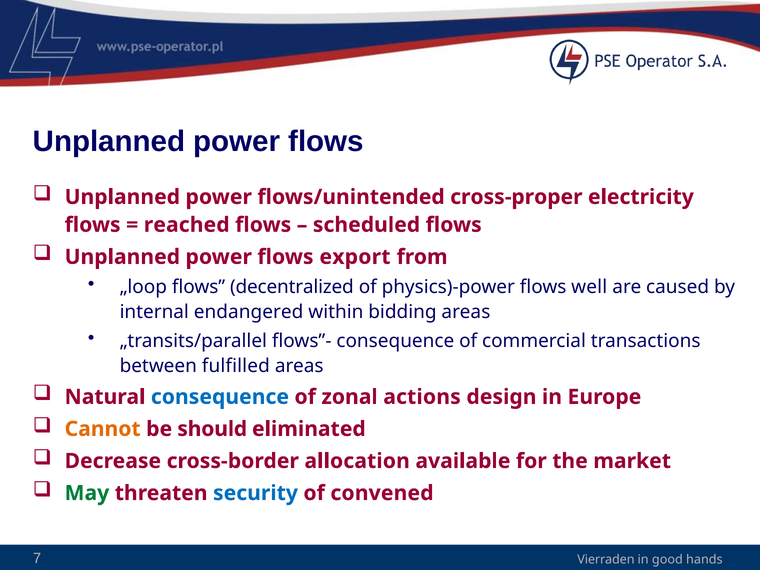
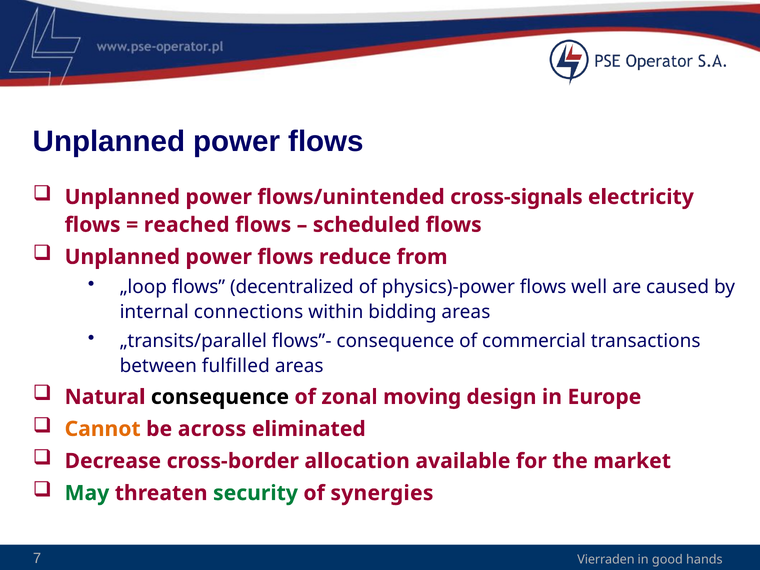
cross-proper: cross-proper -> cross-signals (516, 197)
export: export -> reduce (355, 257)
endangered: endangered -> connections (249, 312)
consequence colour: blue -> black (220, 397)
actions: actions -> moving (422, 397)
should: should -> across (212, 429)
security colour: blue -> green (255, 493)
convened: convened -> synergies (382, 493)
